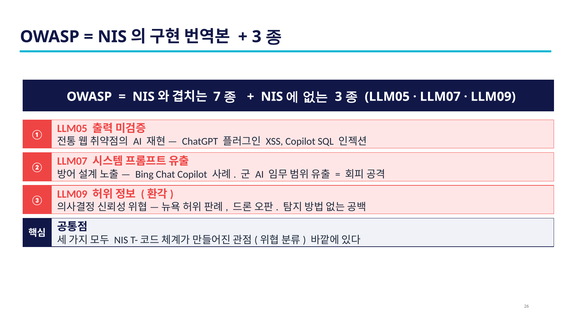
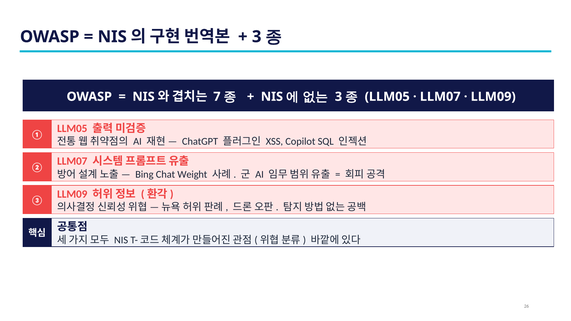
Chat Copilot: Copilot -> Weight (192, 174)
